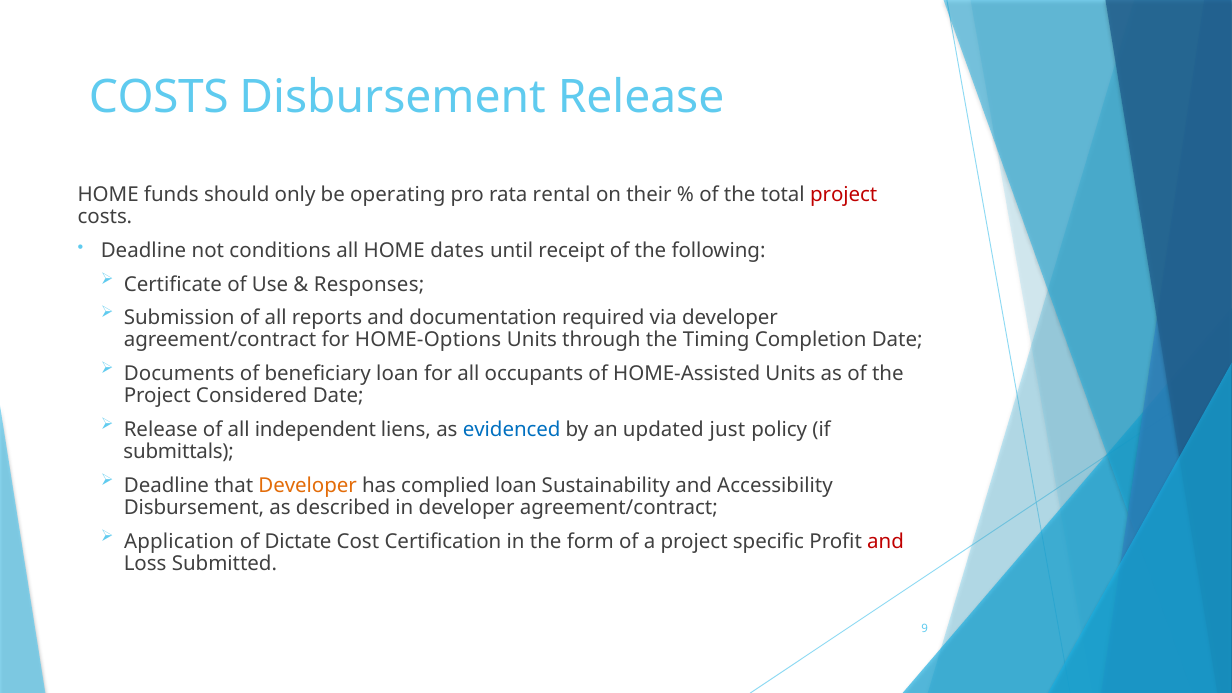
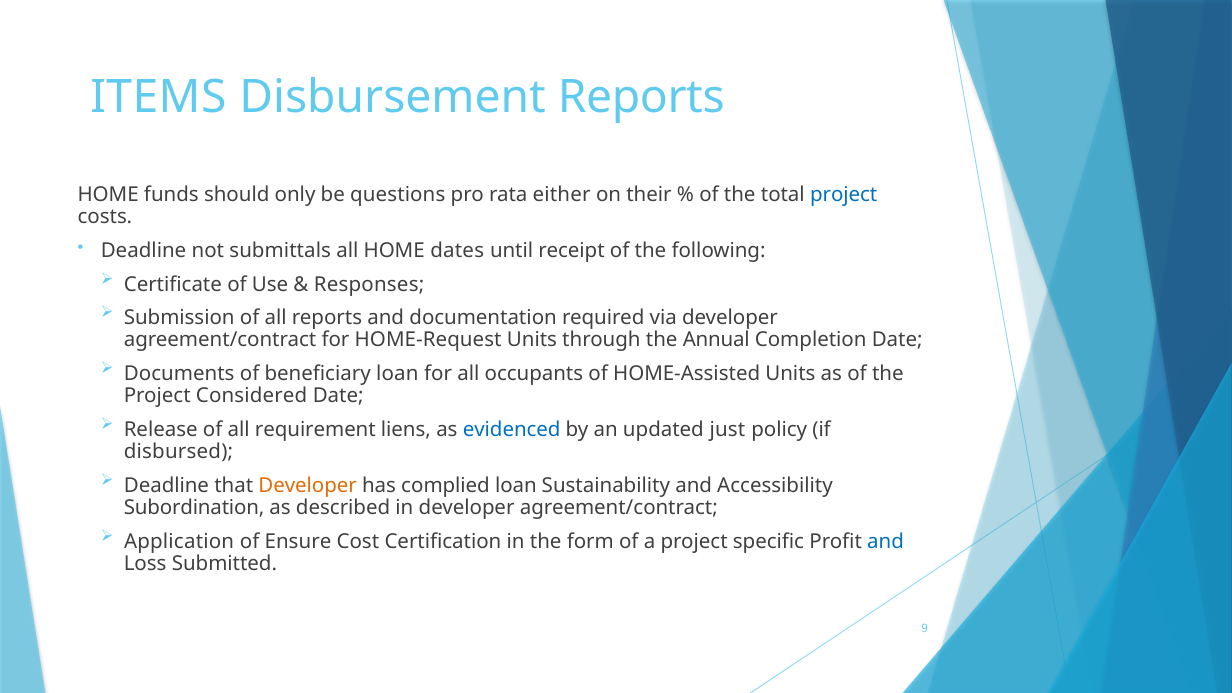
COSTS: COSTS -> ITEMS (158, 97)
Disbursement Release: Release -> Reports (641, 97)
operating: operating -> questions (398, 195)
rental: rental -> either (562, 195)
project colour: red -> blue (844, 195)
conditions: conditions -> submittals (280, 251)
HOME-Options: HOME-Options -> HOME-Request (428, 340)
Timing: Timing -> Annual (716, 340)
independent: independent -> requirement (315, 430)
submittals: submittals -> disbursed (179, 452)
Disbursement: Disbursement -> Subordination (194, 508)
Dictate: Dictate -> Ensure (298, 541)
and colour: red -> blue (886, 541)
